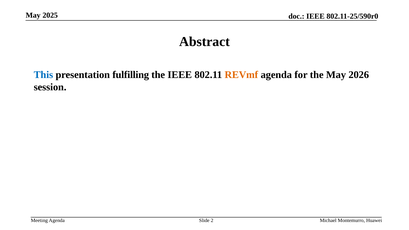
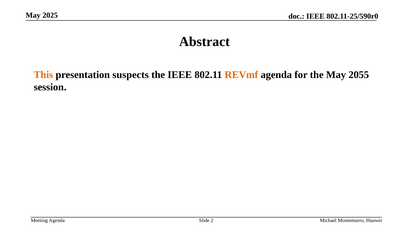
This colour: blue -> orange (43, 75)
fulfilling: fulfilling -> suspects (131, 75)
2026: 2026 -> 2055 (359, 75)
